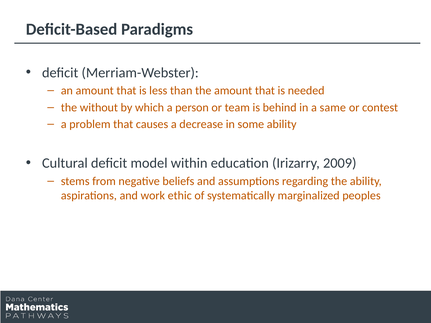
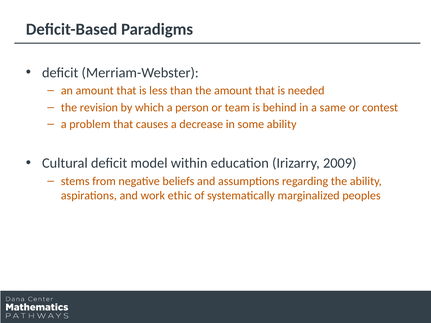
without: without -> revision (99, 108)
